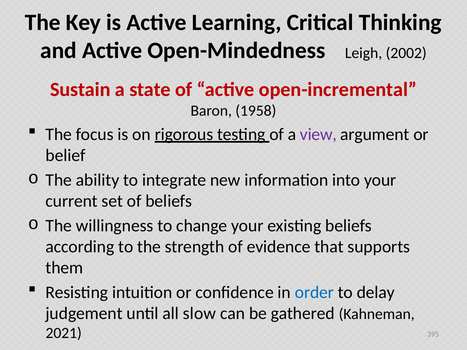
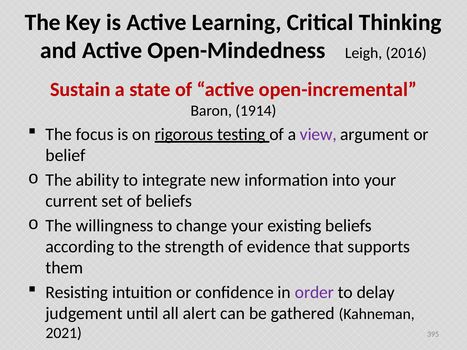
2002: 2002 -> 2016 (406, 53)
1958: 1958 -> 1914 (256, 111)
order colour: blue -> purple (314, 293)
slow: slow -> alert (199, 314)
